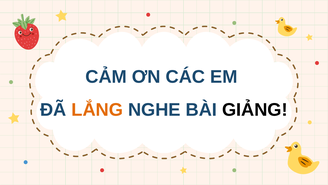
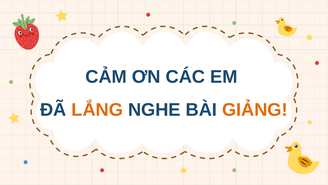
GIẢNG colour: black -> orange (255, 109)
